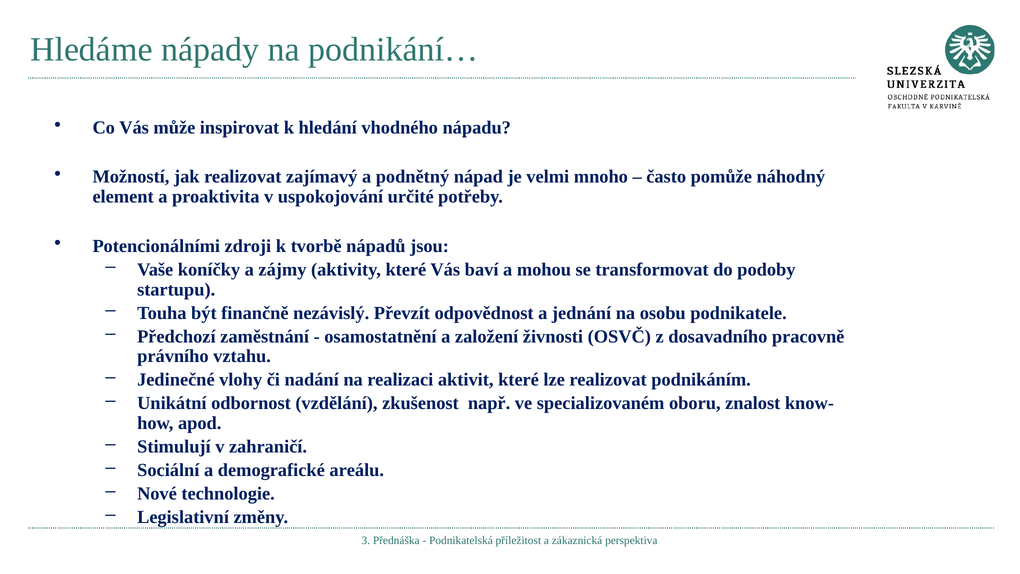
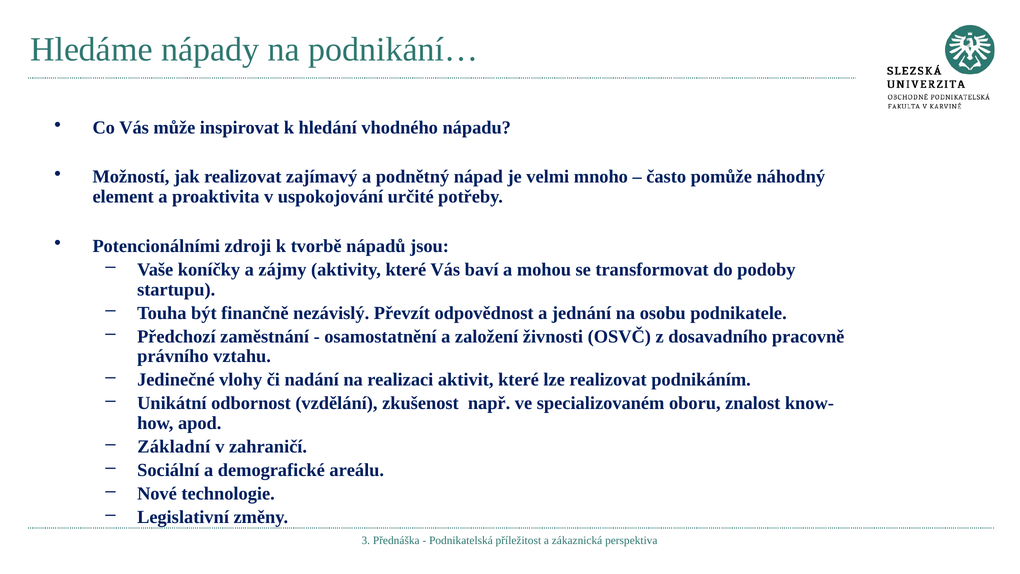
Stimulují: Stimulují -> Základní (174, 447)
